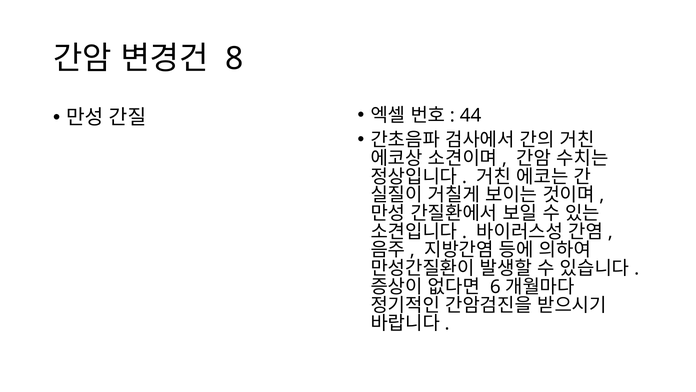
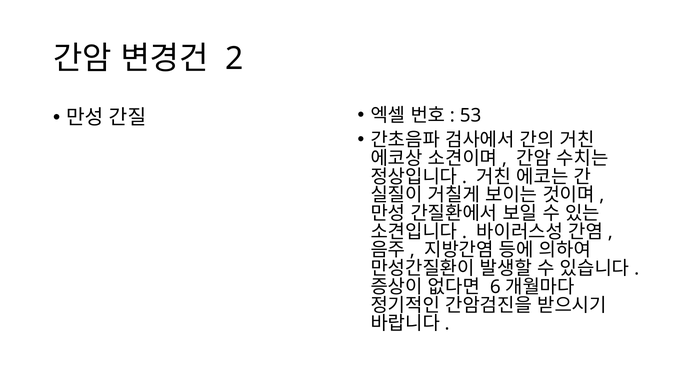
8: 8 -> 2 (235, 58)
44: 44 -> 53 (471, 115)
